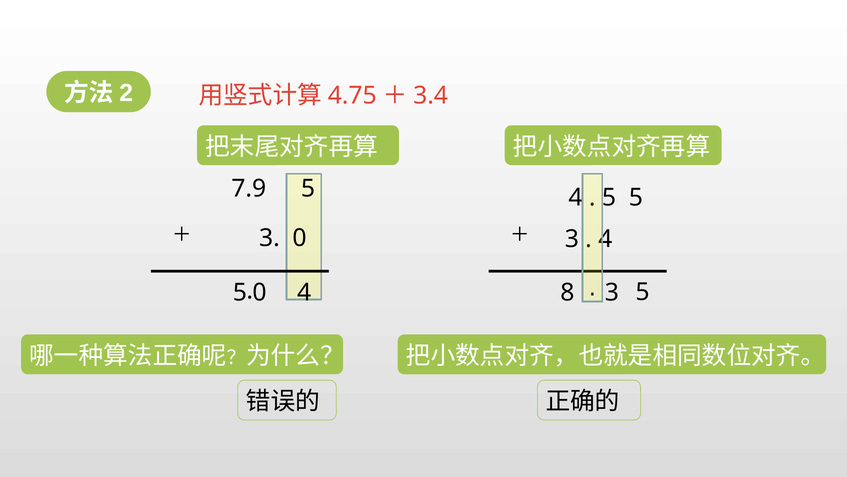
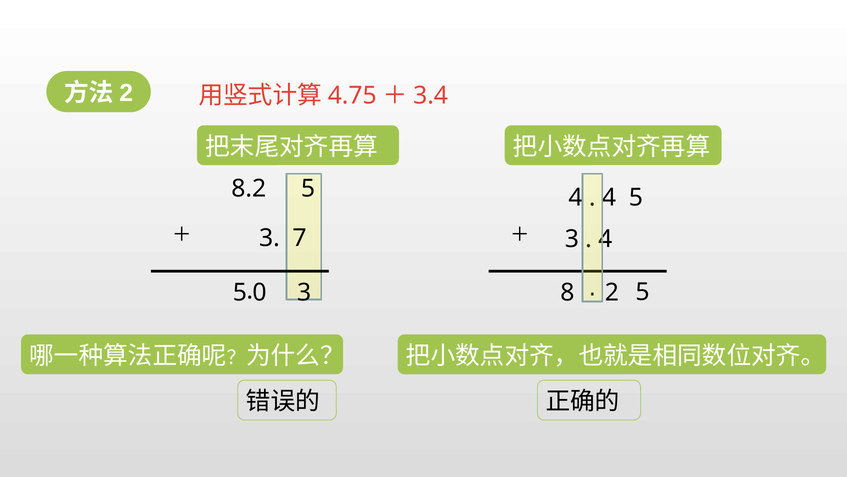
7.9: 7.9 -> 8.2 (249, 188)
5: 5 -> 4 (609, 197)
0: 0 -> 7 (300, 238)
4: 4 -> 3 (304, 292)
8 3: 3 -> 2 (612, 292)
